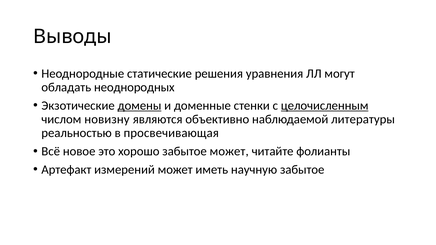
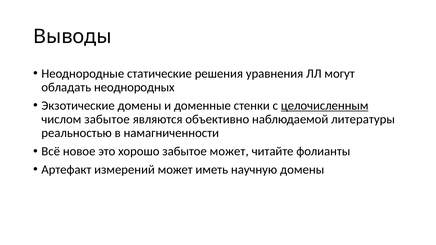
домены underline: present -> none (139, 106)
числом новизну: новизну -> забытое (107, 119)
просвечивающая: просвечивающая -> намагниченности (171, 133)
научную забытое: забытое -> домены (302, 170)
